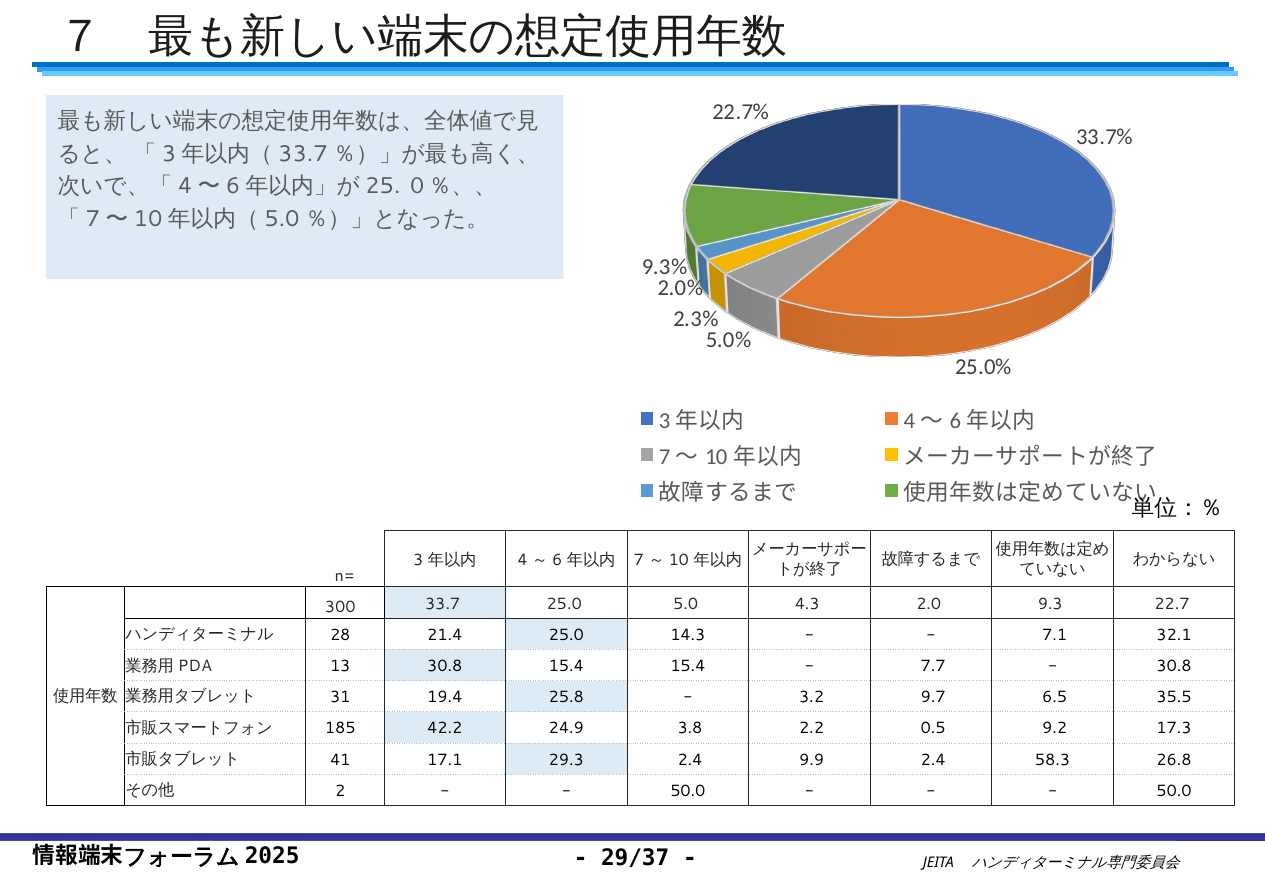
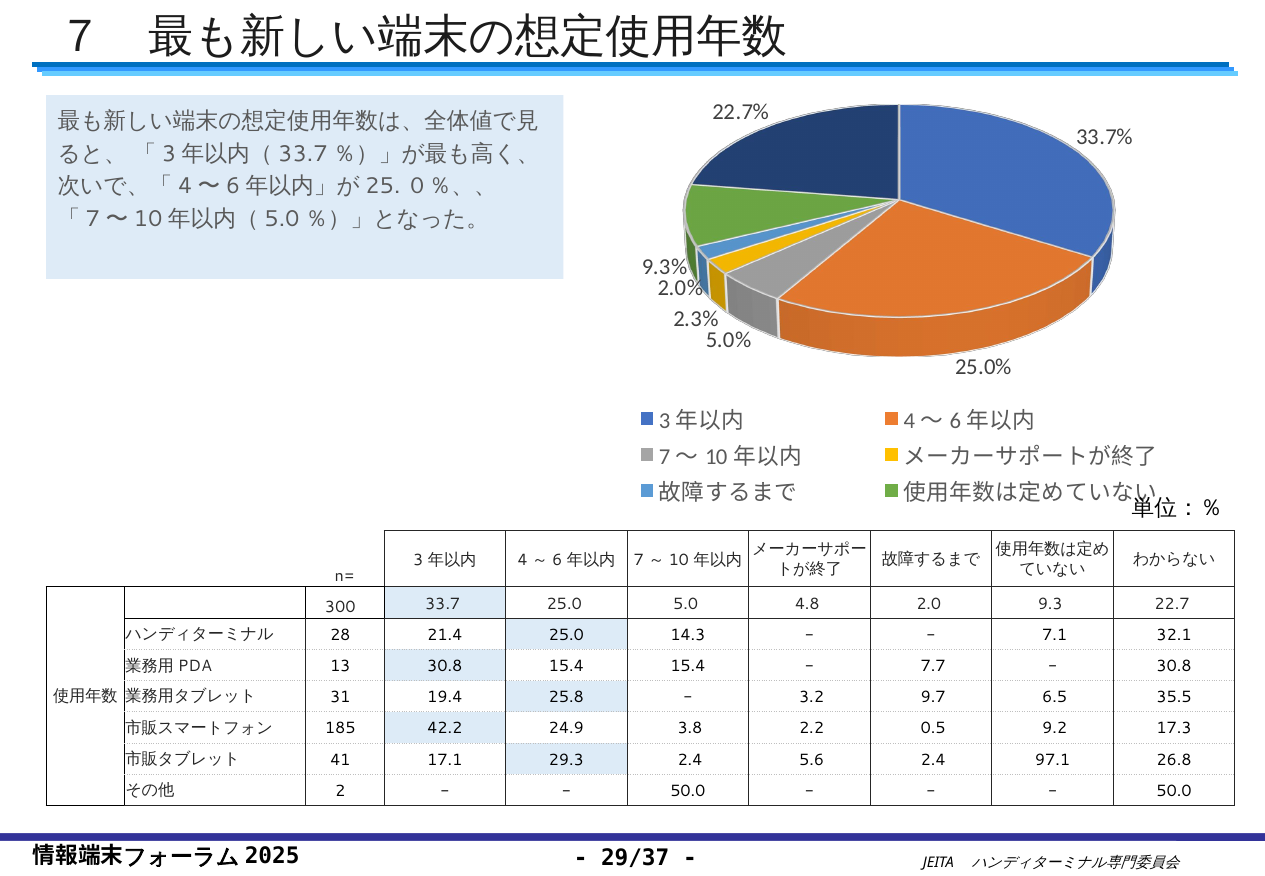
4.3: 4.3 -> 4.8 (807, 604)
9.9: 9.9 -> 5.6 (812, 760)
58.3: 58.3 -> 97.1 (1053, 760)
